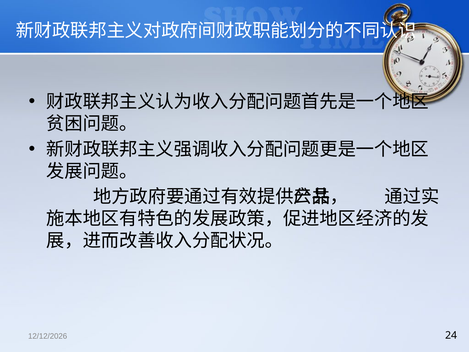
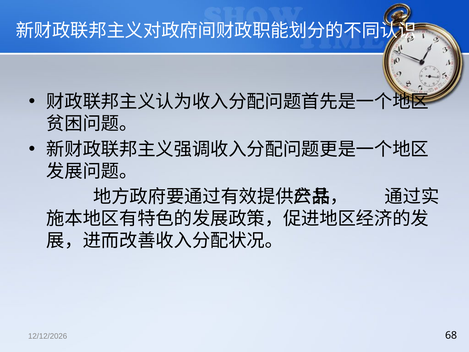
24: 24 -> 68 (451, 335)
